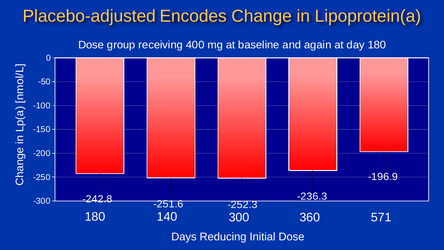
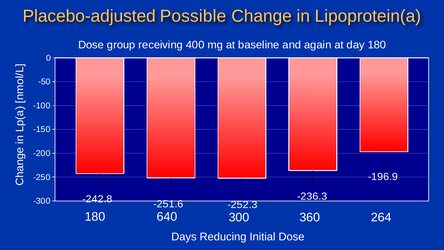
Encodes: Encodes -> Possible (193, 16)
140: 140 -> 640 (167, 217)
571: 571 -> 264 (381, 217)
